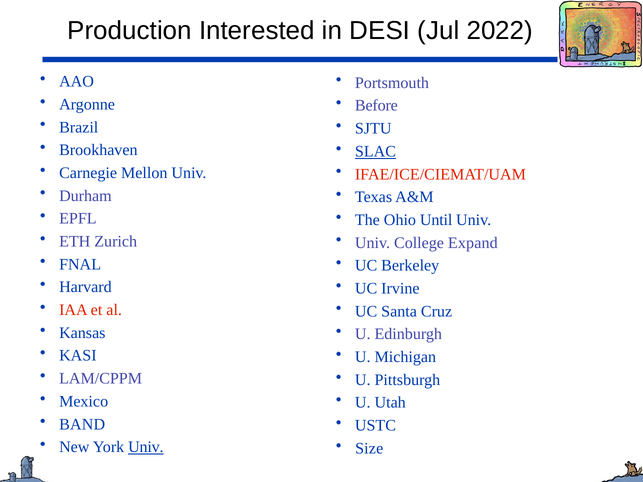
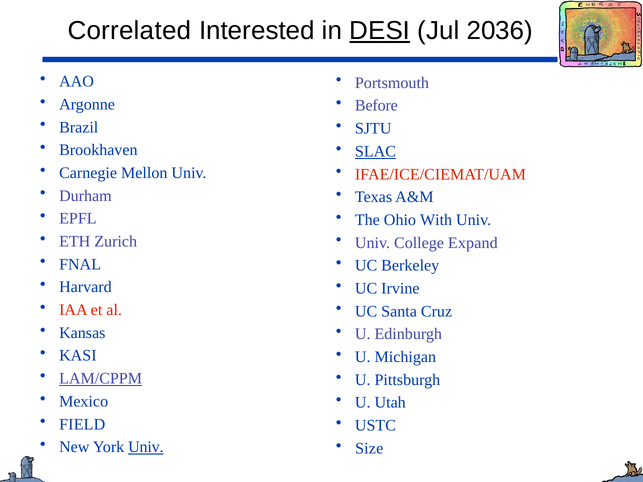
Production: Production -> Correlated (129, 31)
DESI underline: none -> present (380, 31)
2022: 2022 -> 2036 (500, 31)
Until: Until -> With (436, 220)
LAM/CPPM underline: none -> present (101, 379)
BAND: BAND -> FIELD (82, 424)
